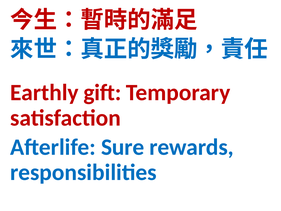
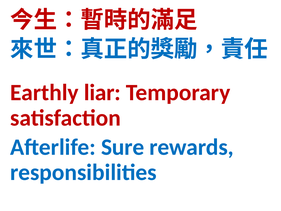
gift: gift -> liar (102, 92)
